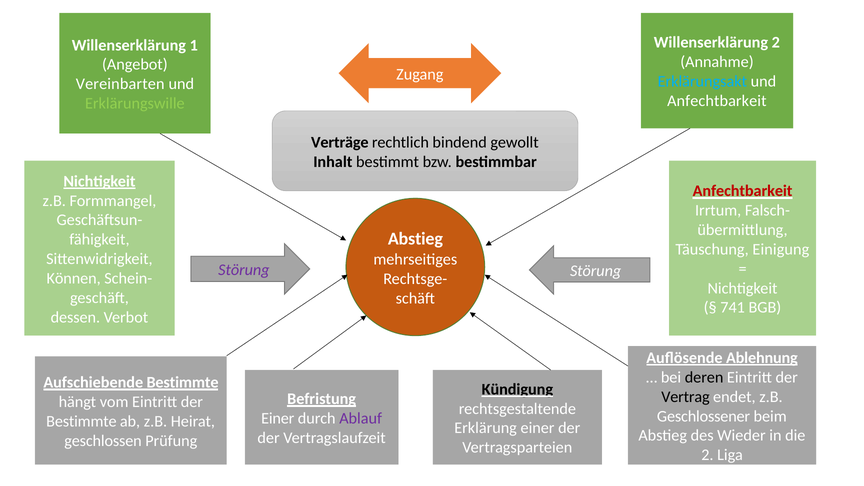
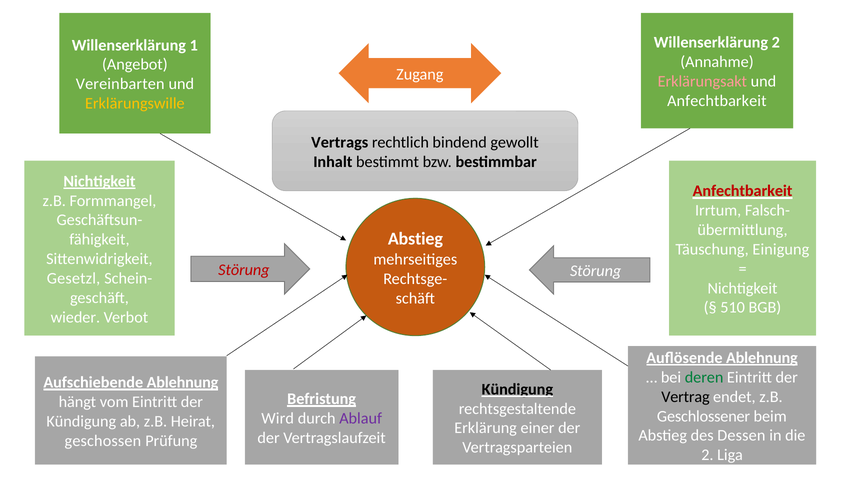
Erklärungsakt colour: light blue -> pink (702, 81)
Erklärungswille colour: light green -> yellow (135, 103)
Verträge: Verträge -> Vertrags (340, 142)
Störung colour: purple -> red (244, 270)
Können: Können -> Gesetzl (74, 278)
741: 741 -> 510 (733, 308)
dessen: dessen -> wieder (75, 317)
deren colour: black -> green (704, 377)
Aufschiebende Bestimmte: Bestimmte -> Ablehnung (183, 382)
Einer: Einer -> Wird (278, 418)
Bestimmte: Bestimmte -> Kündigung (81, 421)
Wieder: Wieder -> Dessen (741, 436)
geschlossen: geschlossen -> geschossen (103, 441)
